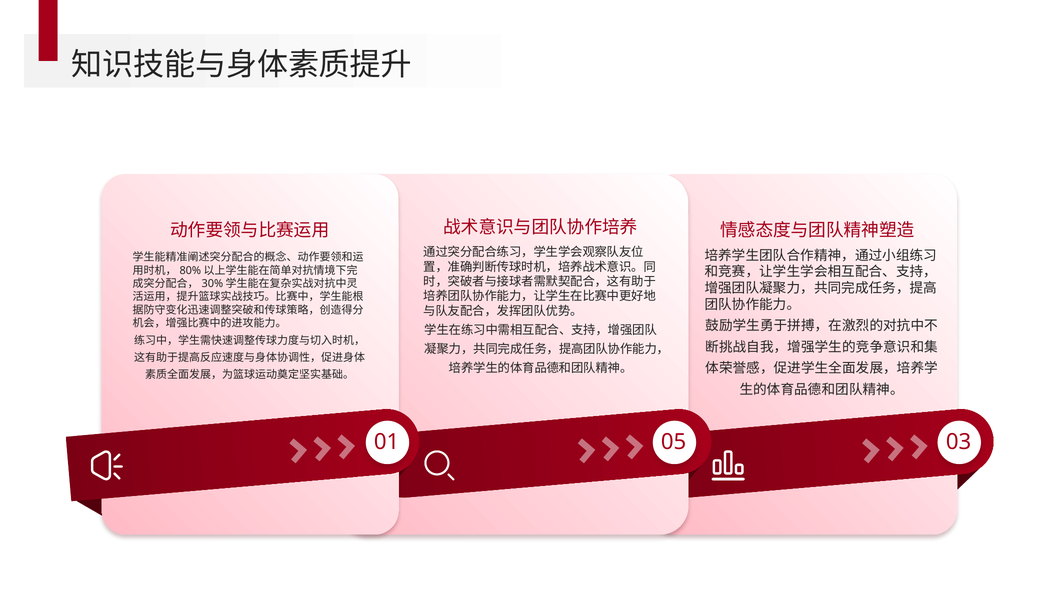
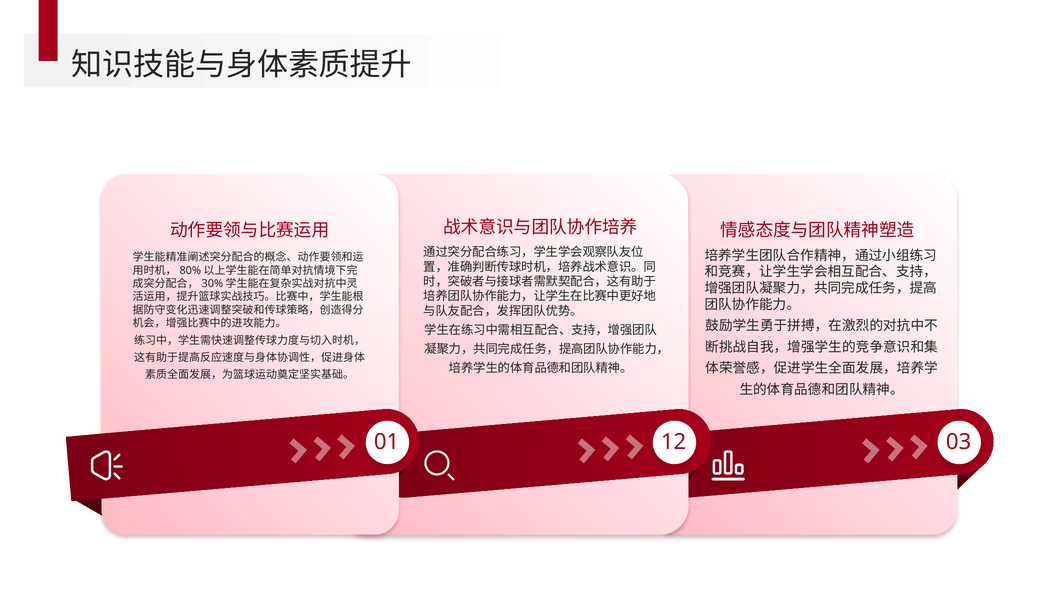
05: 05 -> 12 (674, 442)
